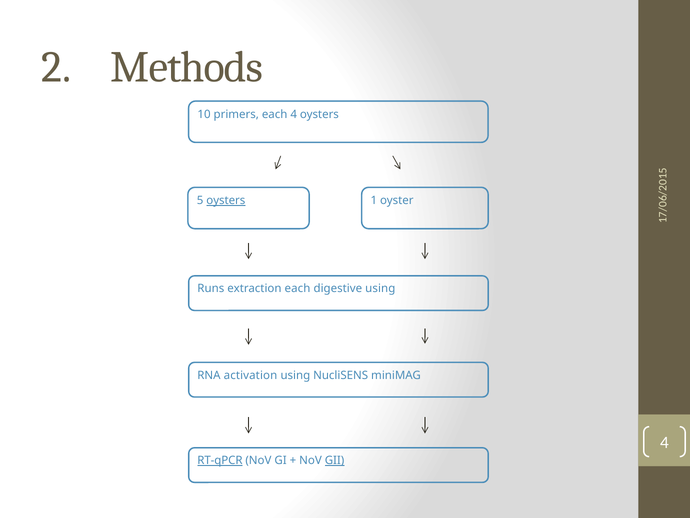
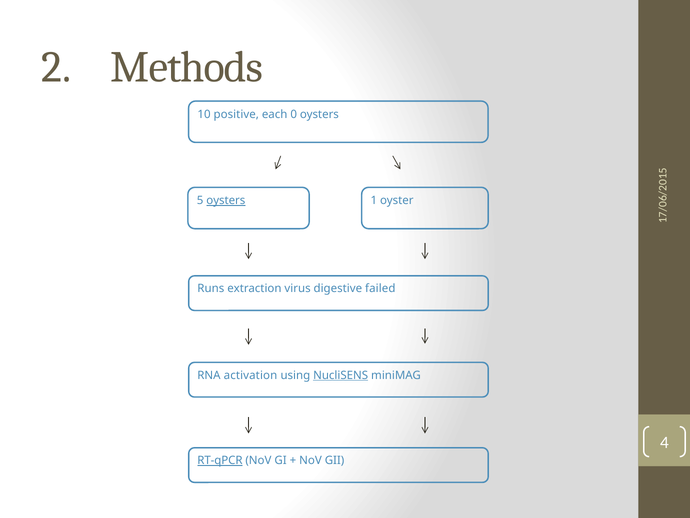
primers: primers -> positive (236, 114)
each 4: 4 -> 0 (294, 114)
extraction each: each -> virus (298, 288)
digestive using: using -> failed (380, 288)
NucliSENS underline: none -> present (341, 375)
GII underline: present -> none (335, 460)
